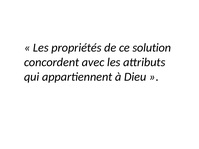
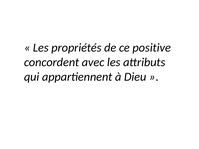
solution: solution -> positive (152, 48)
